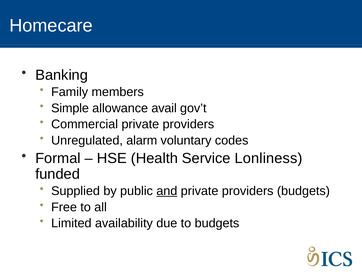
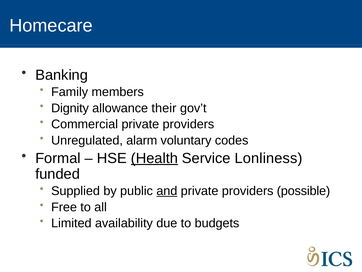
Simple: Simple -> Dignity (70, 108)
avail: avail -> their (164, 108)
Health underline: none -> present (154, 158)
providers budgets: budgets -> possible (303, 191)
